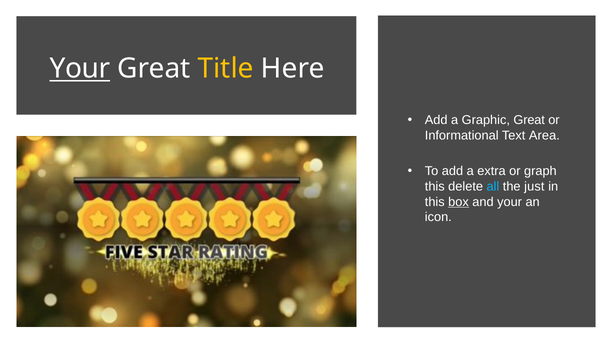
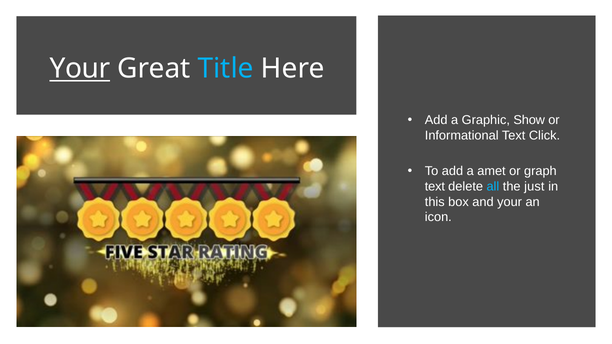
Title colour: yellow -> light blue (226, 69)
Graphic Great: Great -> Show (529, 120)
Area: Area -> Click (544, 136)
extra: extra -> amet (491, 171)
this: this -> text (435, 187)
box underline: present -> none (459, 202)
